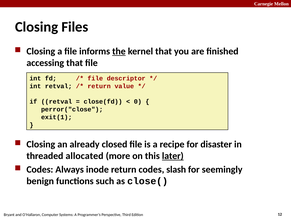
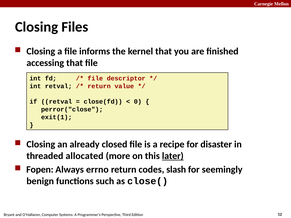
the underline: present -> none (119, 51)
Codes: Codes -> Fopen (40, 170)
inode: inode -> errno (97, 170)
